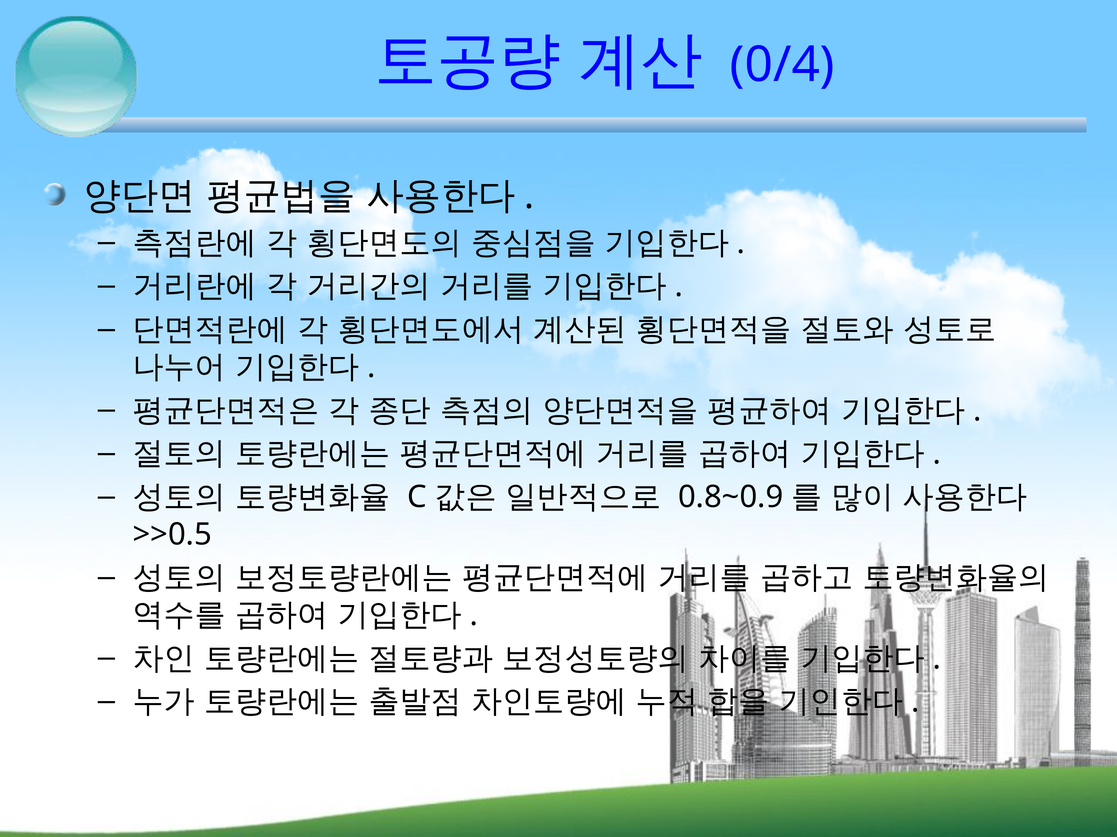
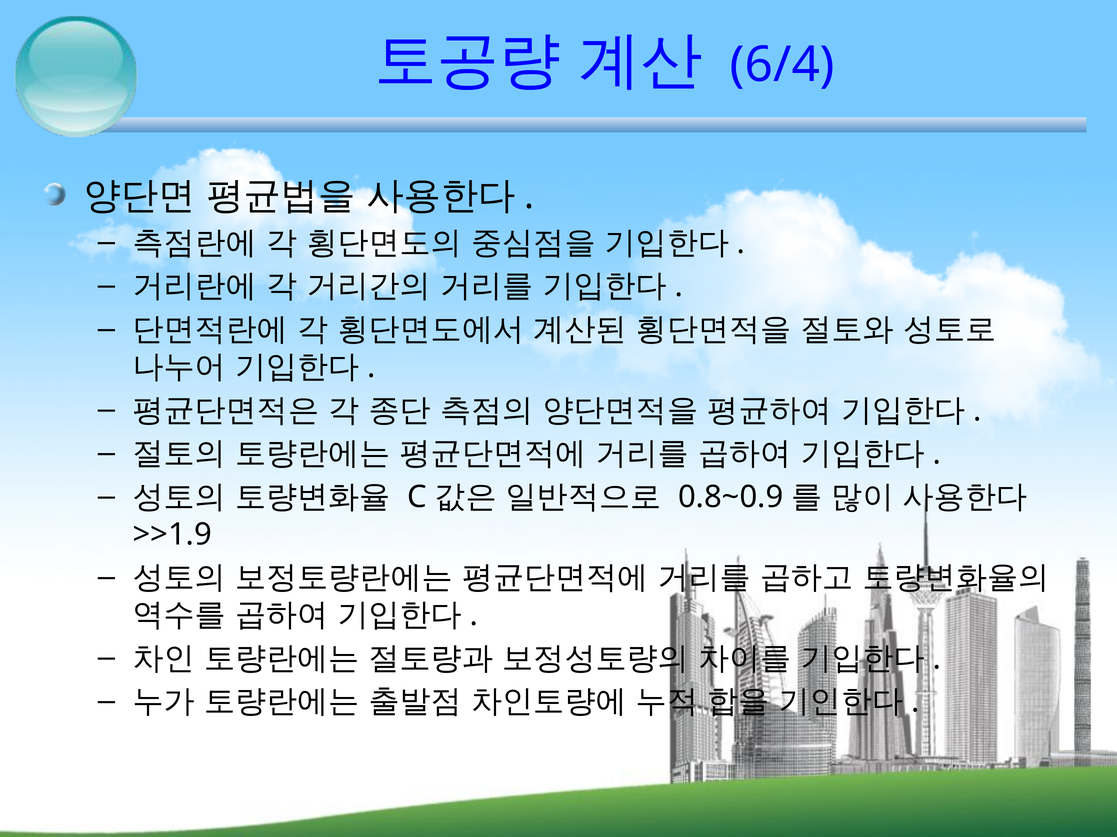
0/4: 0/4 -> 6/4 (782, 65)
>>0.5: >>0.5 -> >>1.9 (172, 535)
